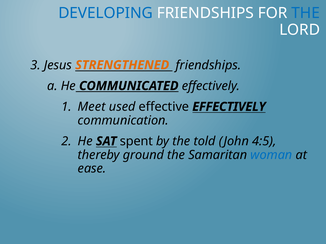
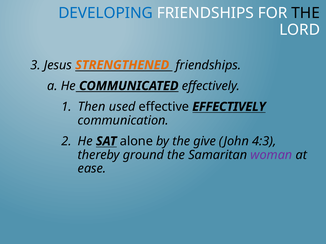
THE colour: blue -> black (306, 13)
Meet: Meet -> Then (92, 107)
spent: spent -> alone (136, 141)
told: told -> give (205, 141)
4:5: 4:5 -> 4:3 (264, 141)
woman colour: blue -> purple (271, 155)
